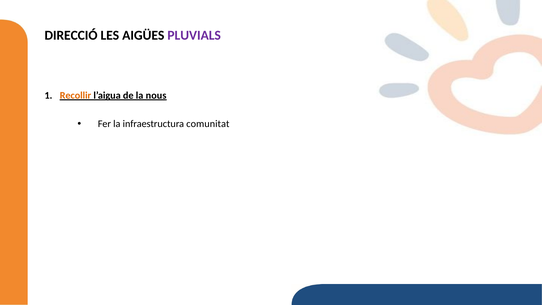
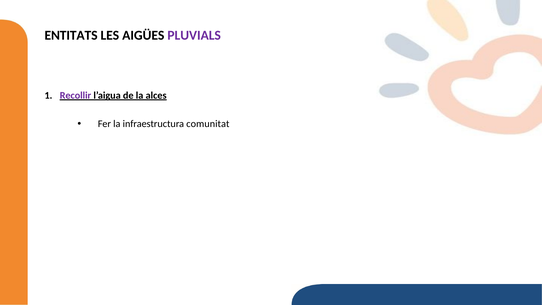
DIRECCIÓ: DIRECCIÓ -> ENTITATS (71, 35)
Recollir colour: orange -> purple (75, 95)
nous: nous -> alces (156, 95)
